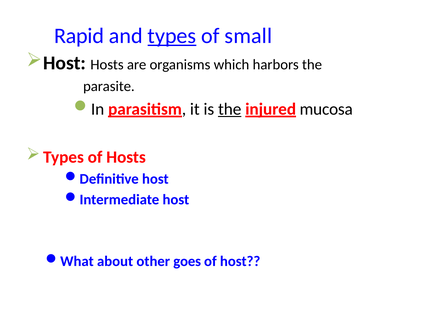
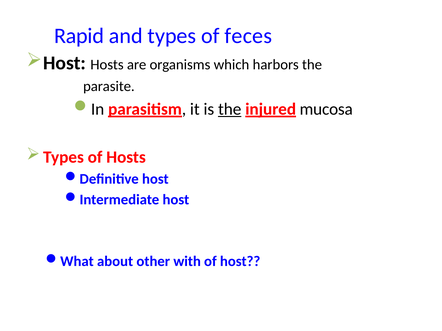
types underline: present -> none (172, 36)
small: small -> feces (248, 36)
goes: goes -> with (187, 262)
